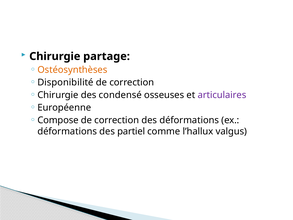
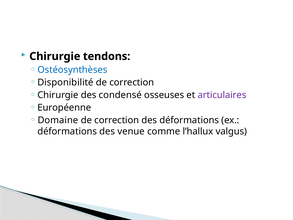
partage: partage -> tendons (107, 56)
Ostéosynthèses colour: orange -> blue (72, 70)
Compose: Compose -> Domaine (58, 120)
partiel: partiel -> venue (131, 131)
